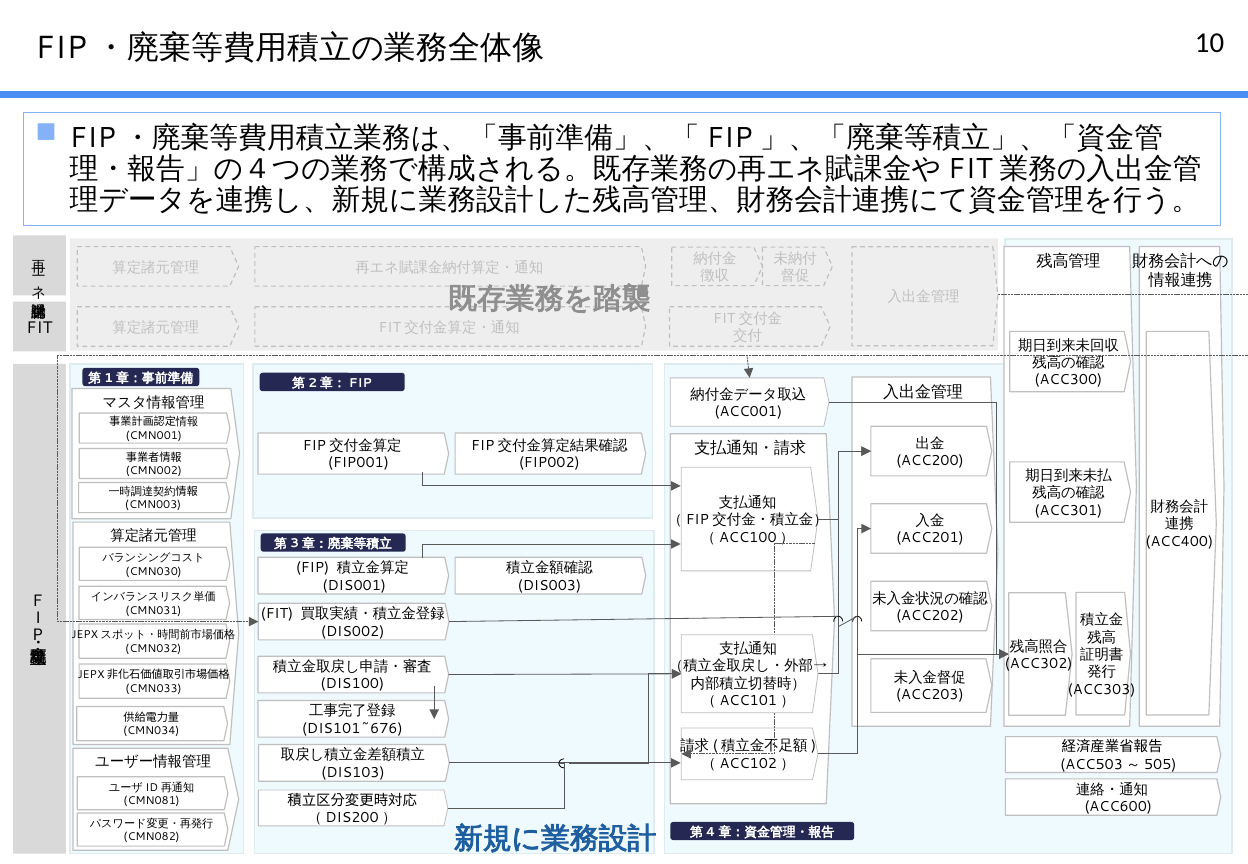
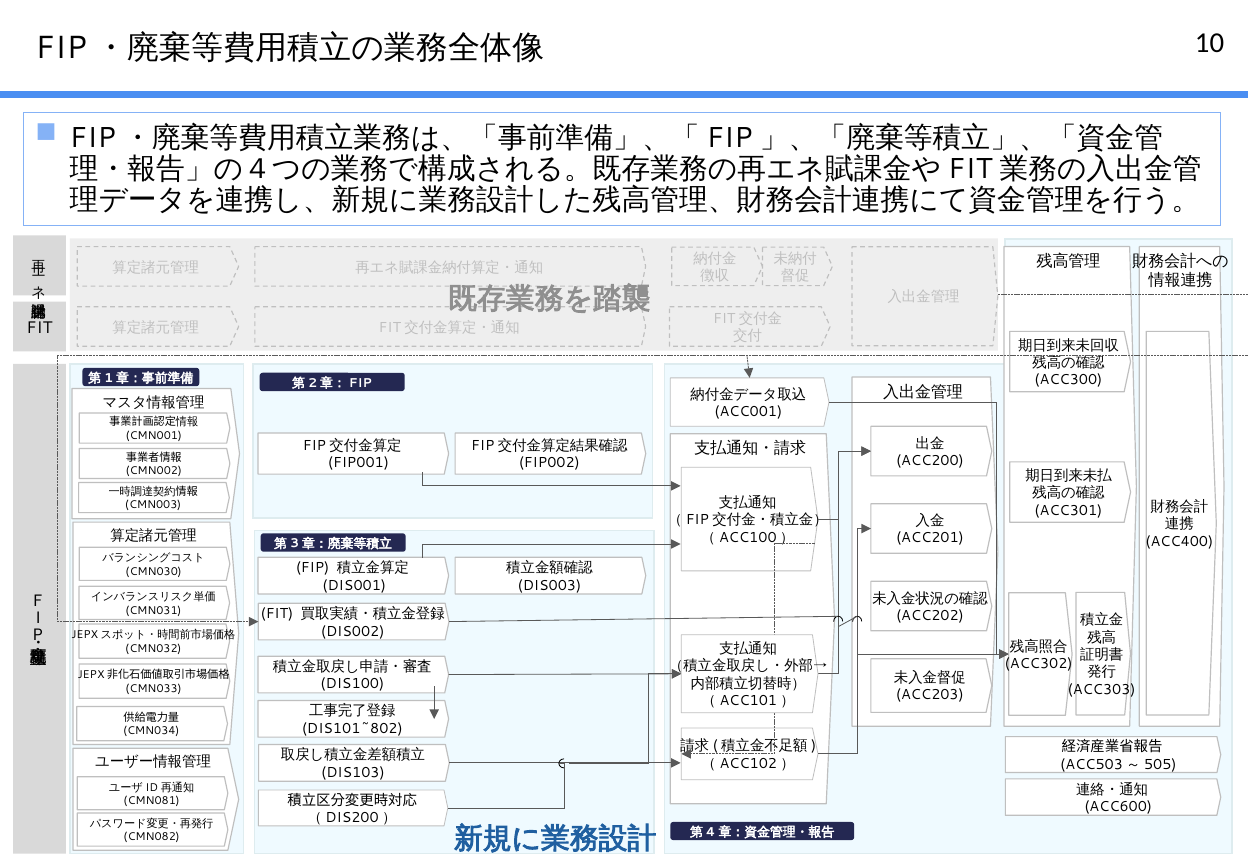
DIS101~676: DIS101~676 -> DIS101~802 (352, 728)
